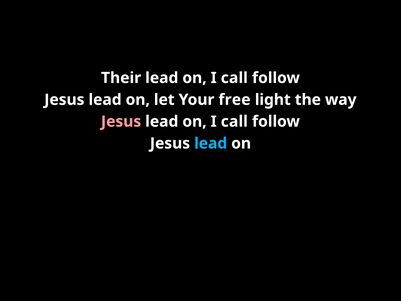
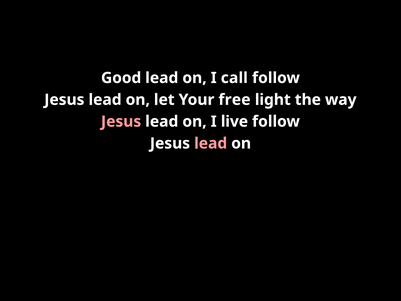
Their: Their -> Good (121, 78)
call: call -> live (234, 121)
lead colour: light blue -> pink (211, 143)
